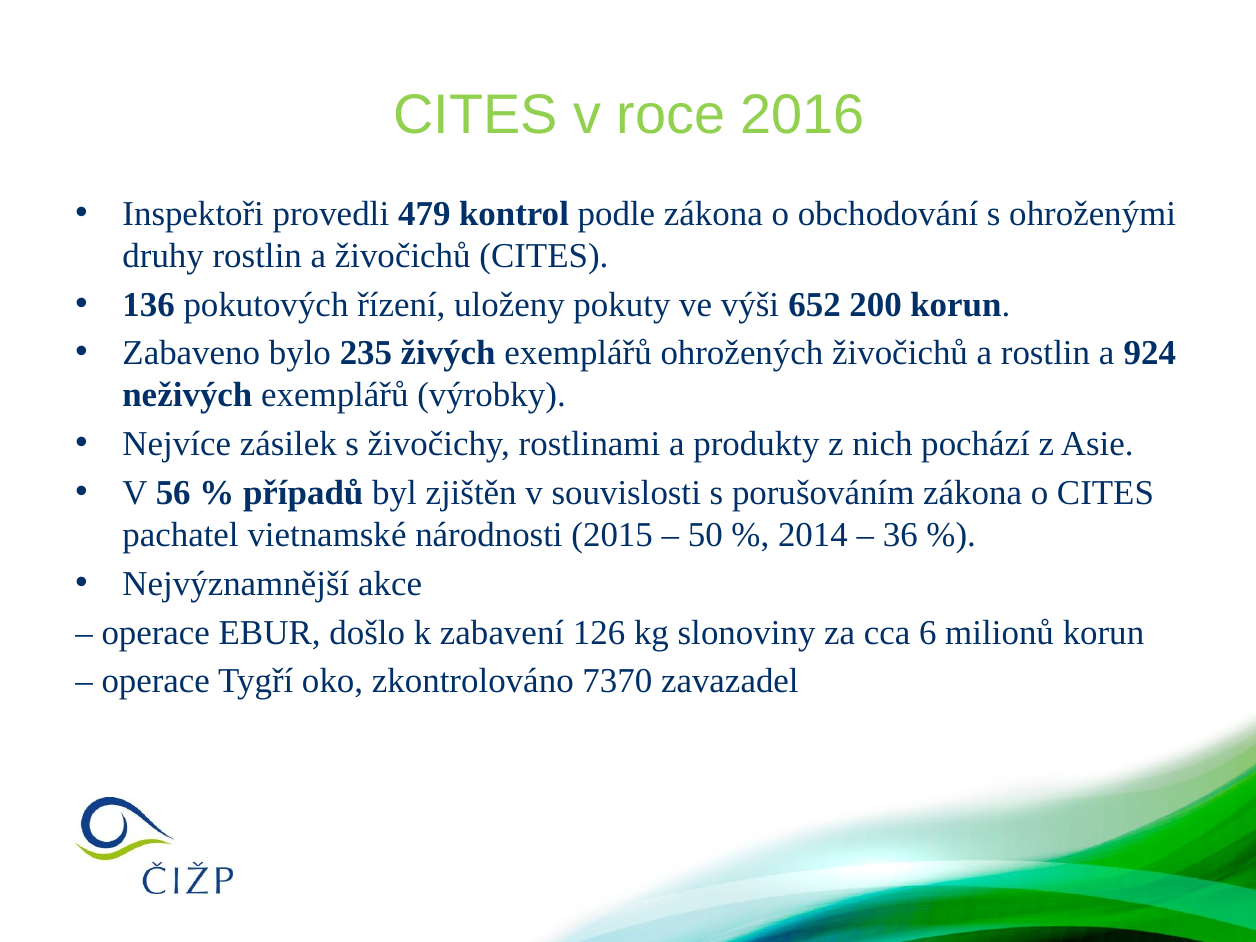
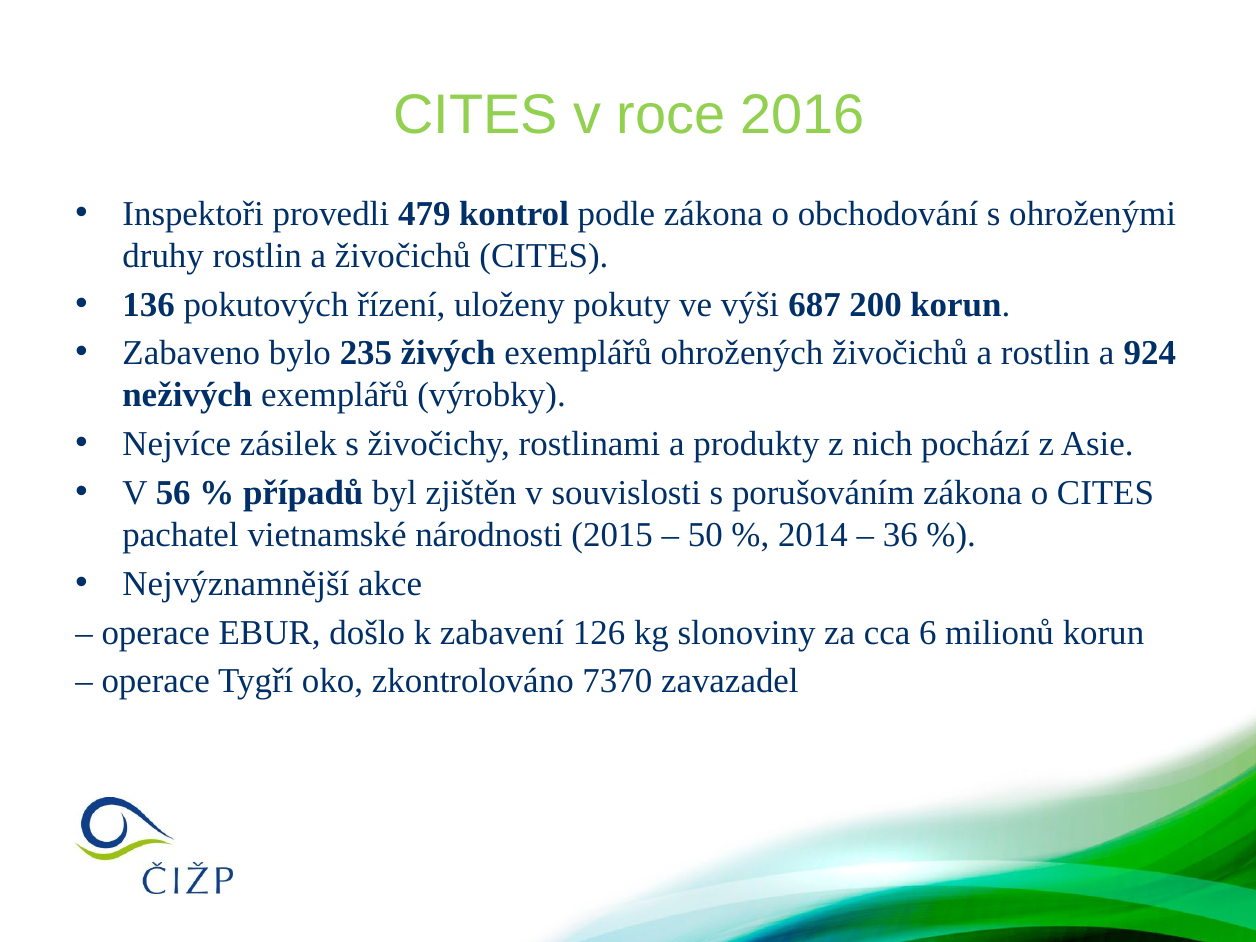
652: 652 -> 687 (815, 305)
